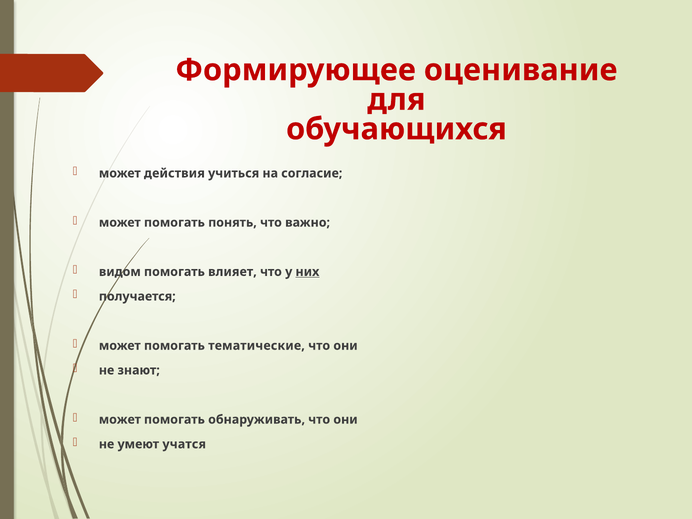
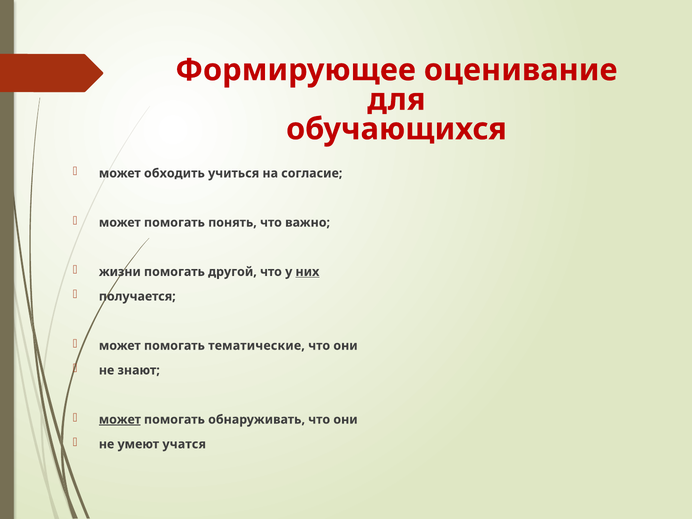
действия: действия -> обходить (174, 173)
видом: видом -> жизни (120, 272)
влияет: влияет -> другой (232, 272)
может underline: none -> present (120, 420)
